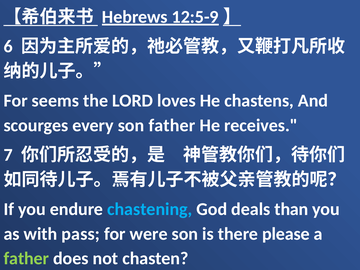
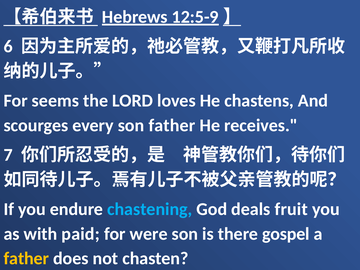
than: than -> fruit (291, 209)
pass: pass -> paid (81, 234)
please: please -> gospel (286, 234)
father colour: light green -> yellow (26, 258)
